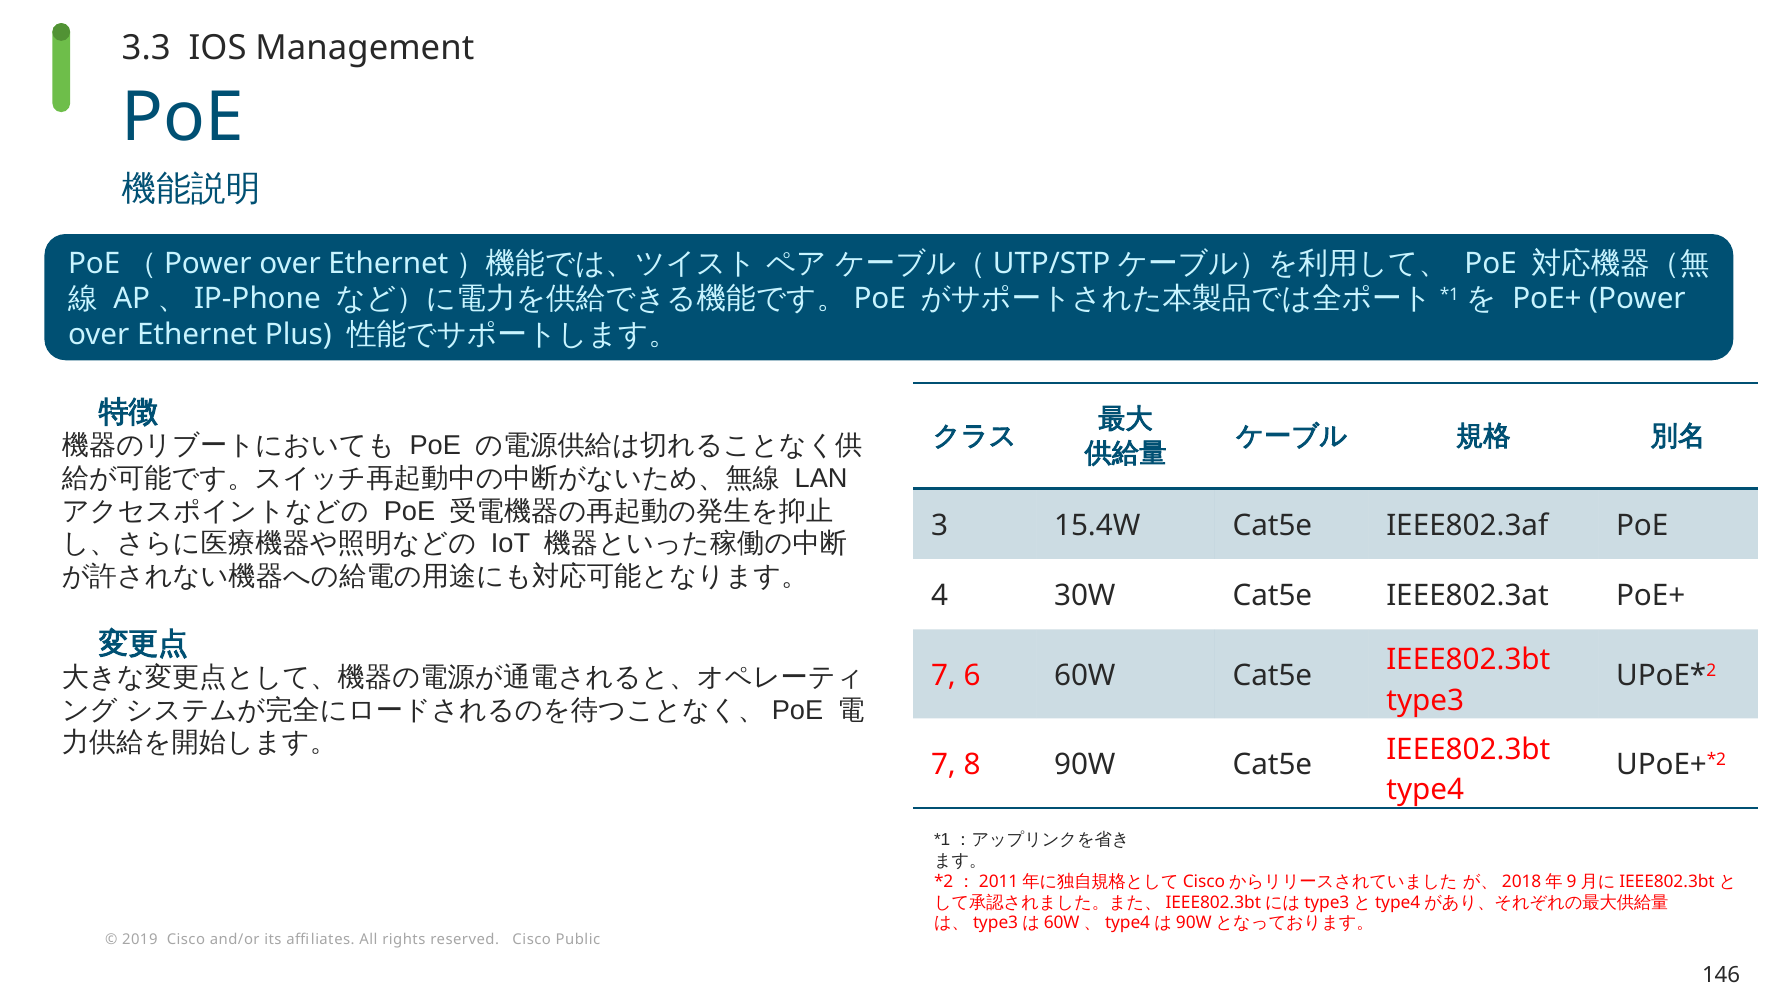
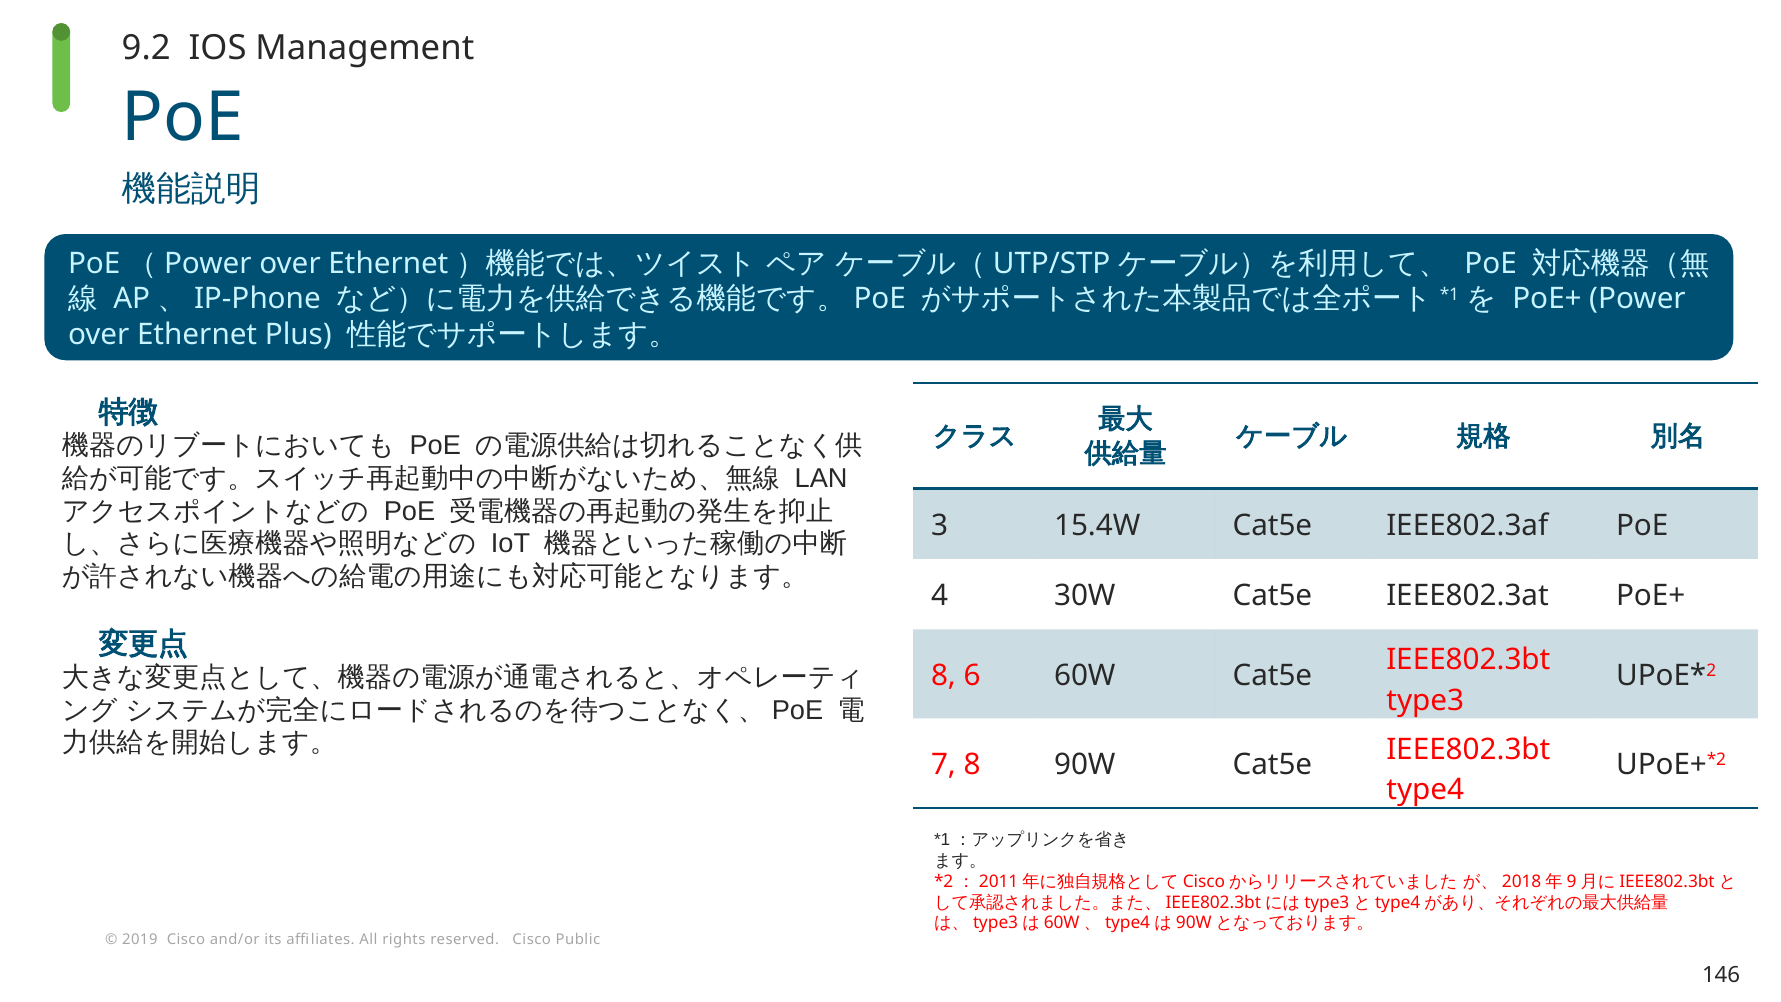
3.3: 3.3 -> 9.2 (146, 48)
7: 7 -> 8 (943, 676)
